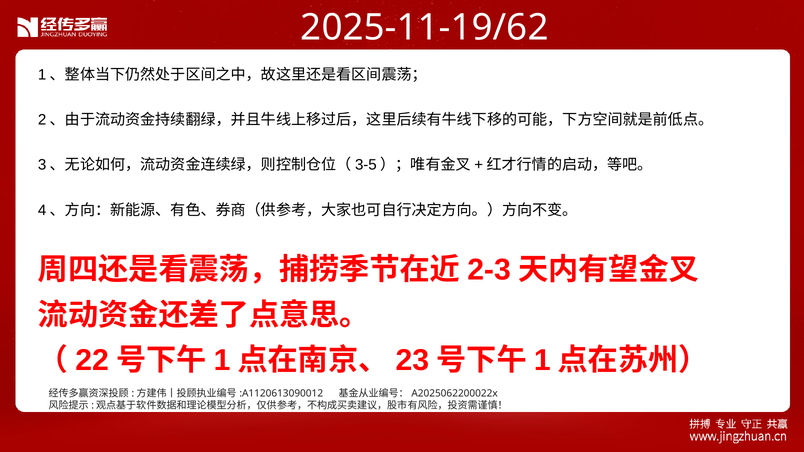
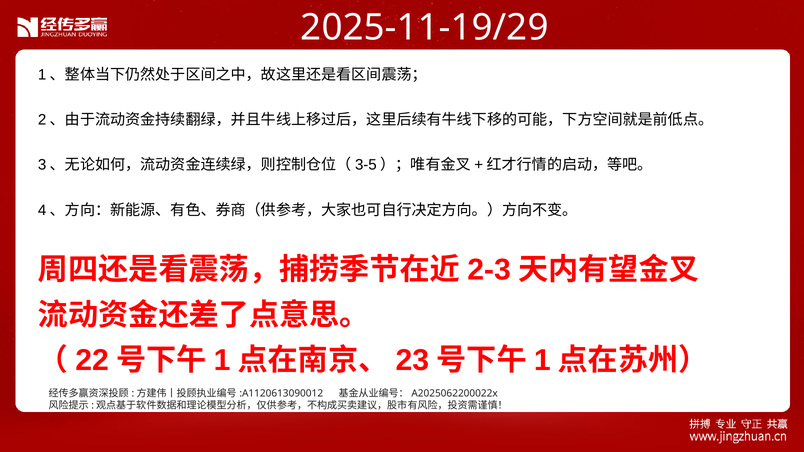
2025-11-19/62: 2025-11-19/62 -> 2025-11-19/29 (425, 28)
